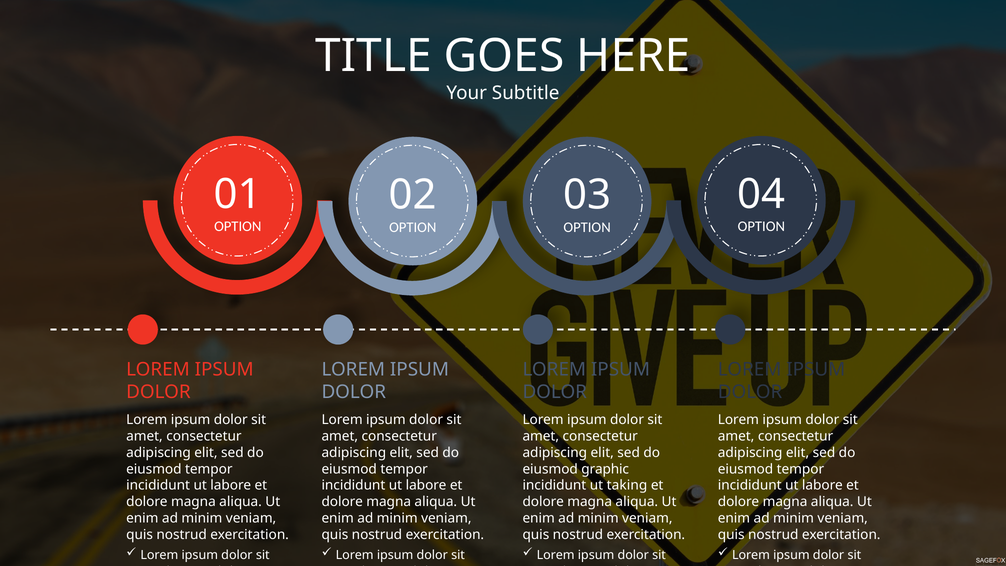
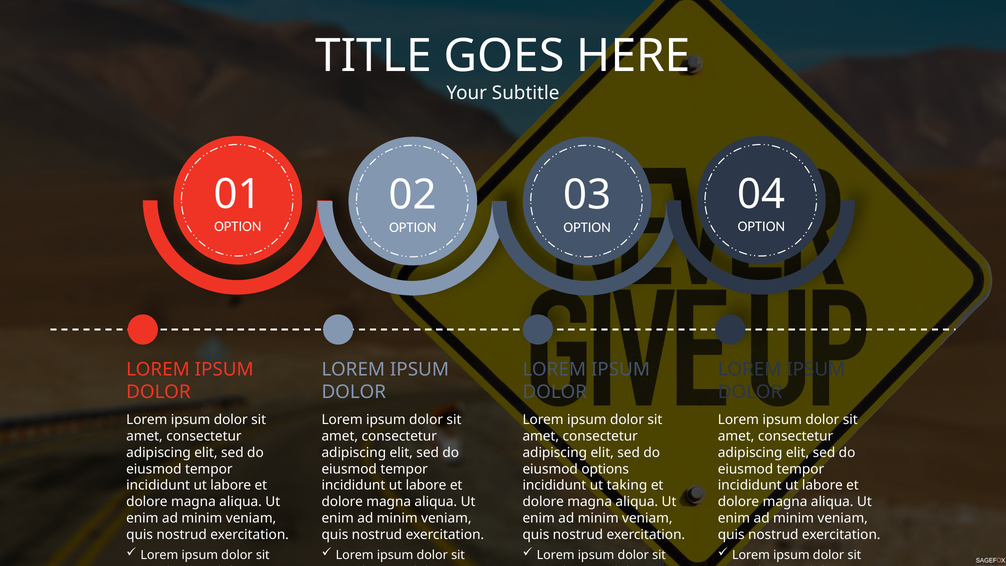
graphic: graphic -> options (605, 469)
